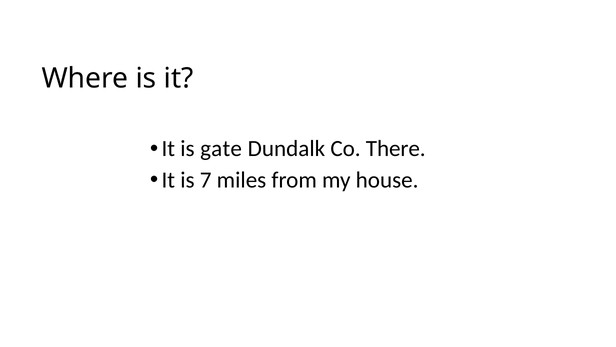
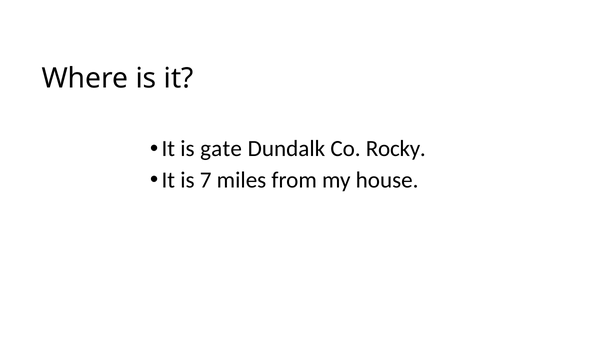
There: There -> Rocky (396, 149)
